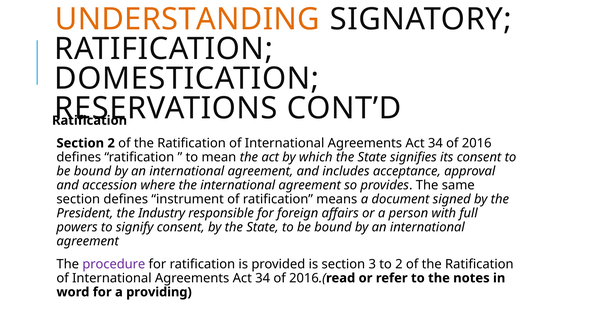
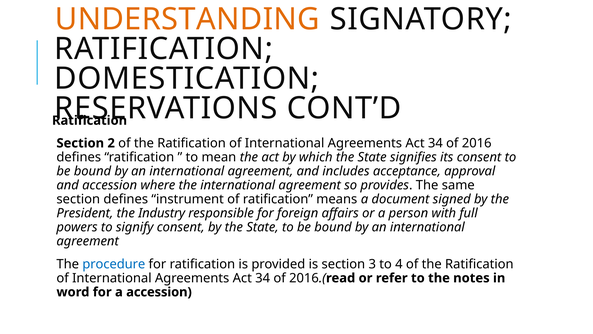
procedure colour: purple -> blue (114, 264)
to 2: 2 -> 4 (399, 264)
a providing: providing -> accession (159, 292)
